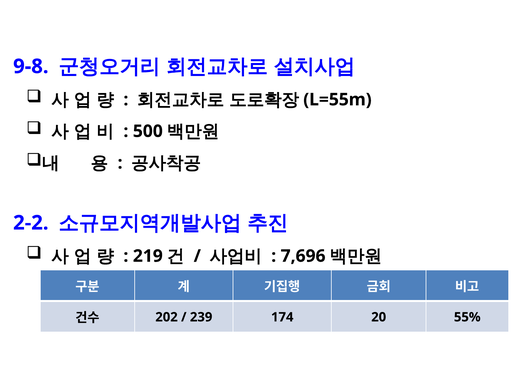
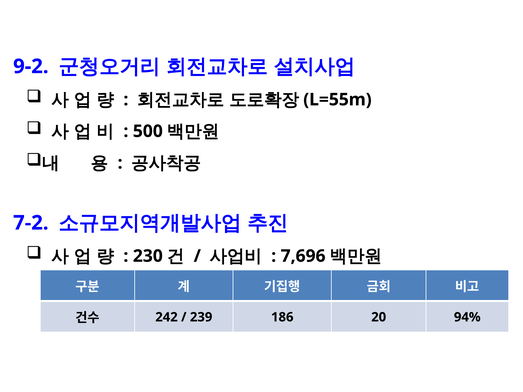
9-8: 9-8 -> 9-2 (31, 66)
2-2: 2-2 -> 7-2 (31, 223)
219: 219 -> 230 (148, 256)
202: 202 -> 242 (167, 317)
174: 174 -> 186 (282, 317)
55%: 55% -> 94% (467, 317)
